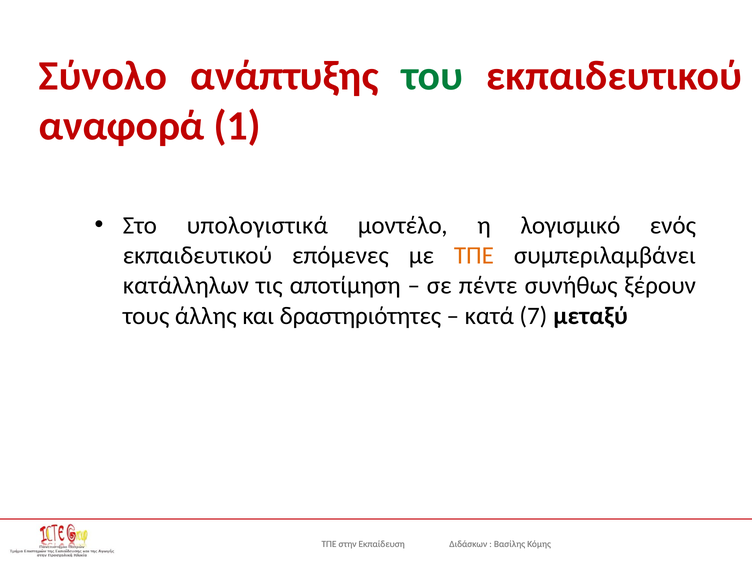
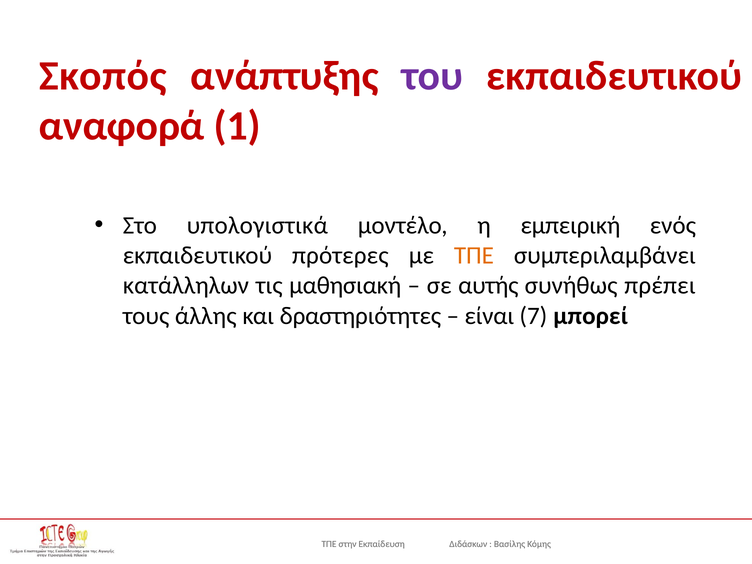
Σύνολο: Σύνολο -> Σκοπός (103, 76)
του colour: green -> purple (432, 76)
λογισμικό: λογισμικό -> εμπειρική (570, 226)
επόμενες: επόμενες -> πρότερες (340, 256)
αποτίμηση: αποτίμηση -> μαθησιακή (345, 286)
πέντε: πέντε -> αυτής (488, 286)
ξέρουν: ξέρουν -> πρέπει (660, 286)
κατά: κατά -> είναι (489, 316)
μεταξύ: μεταξύ -> μπορεί (591, 316)
